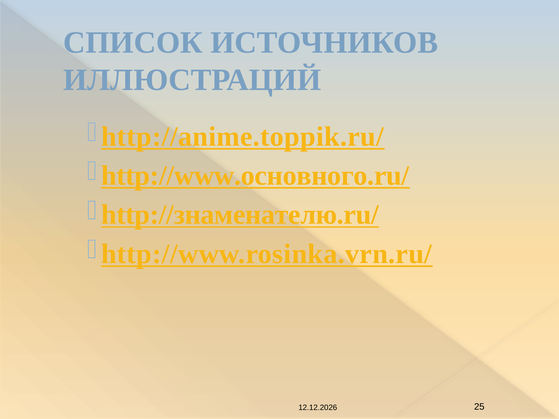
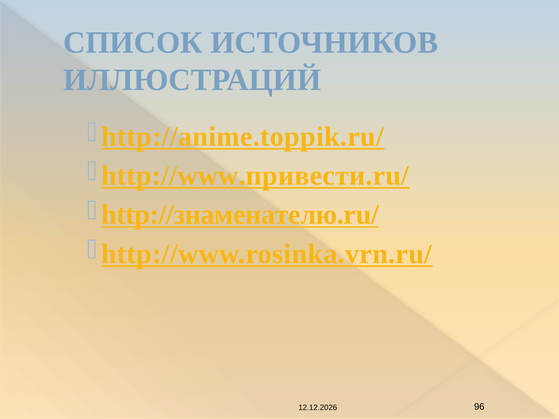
http://www.основного.ru/: http://www.основного.ru/ -> http://www.привести.ru/ (255, 176)
25: 25 -> 96 (479, 407)
